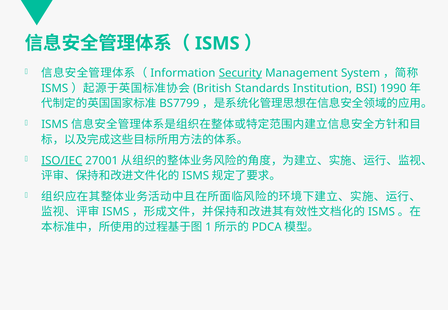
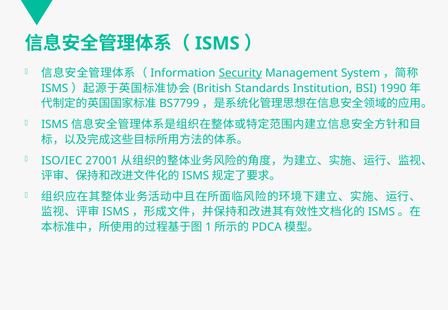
ISO/IEC underline: present -> none (62, 161)
